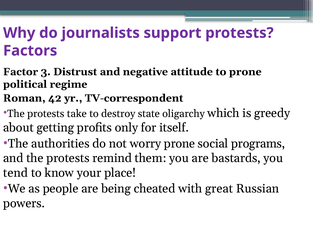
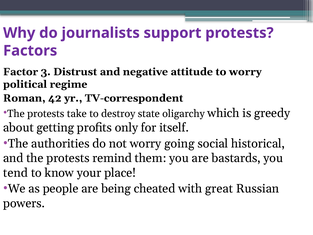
to prone: prone -> worry (245, 72)
worry prone: prone -> going (179, 143)
programs: programs -> historical (258, 143)
